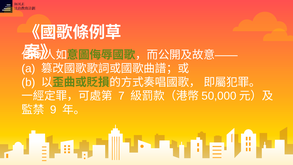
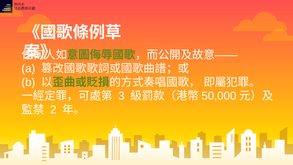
7: 7 -> 3 (122, 96)
9: 9 -> 2 (53, 110)
